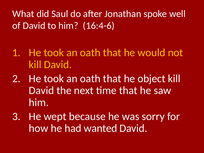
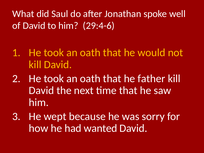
16:4-6: 16:4-6 -> 29:4-6 (99, 26)
object: object -> father (151, 79)
